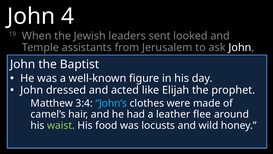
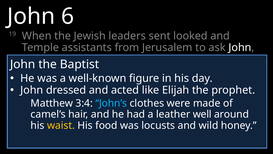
4: 4 -> 6 (68, 16)
flee: flee -> well (202, 114)
waist colour: light green -> yellow (61, 125)
